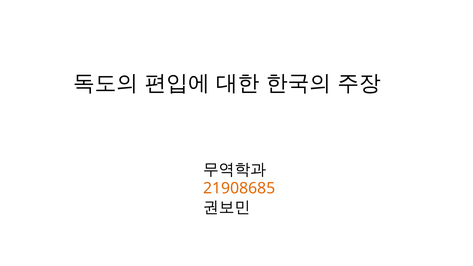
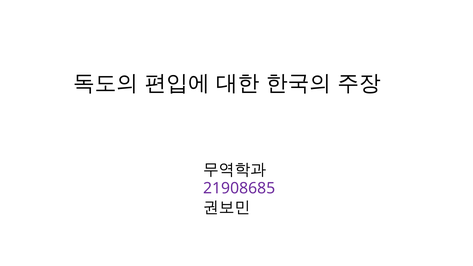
21908685 colour: orange -> purple (239, 188)
